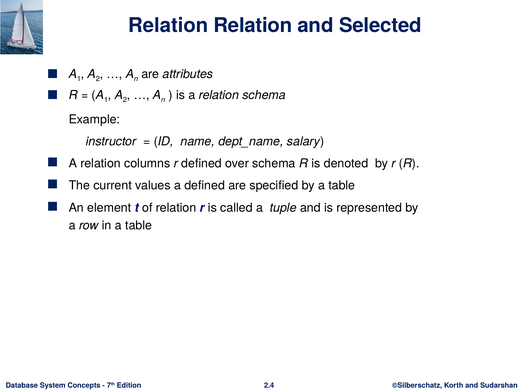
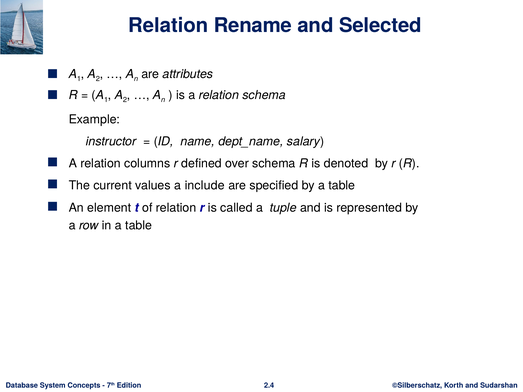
Relation Relation: Relation -> Rename (253, 26)
a defined: defined -> include (205, 186)
